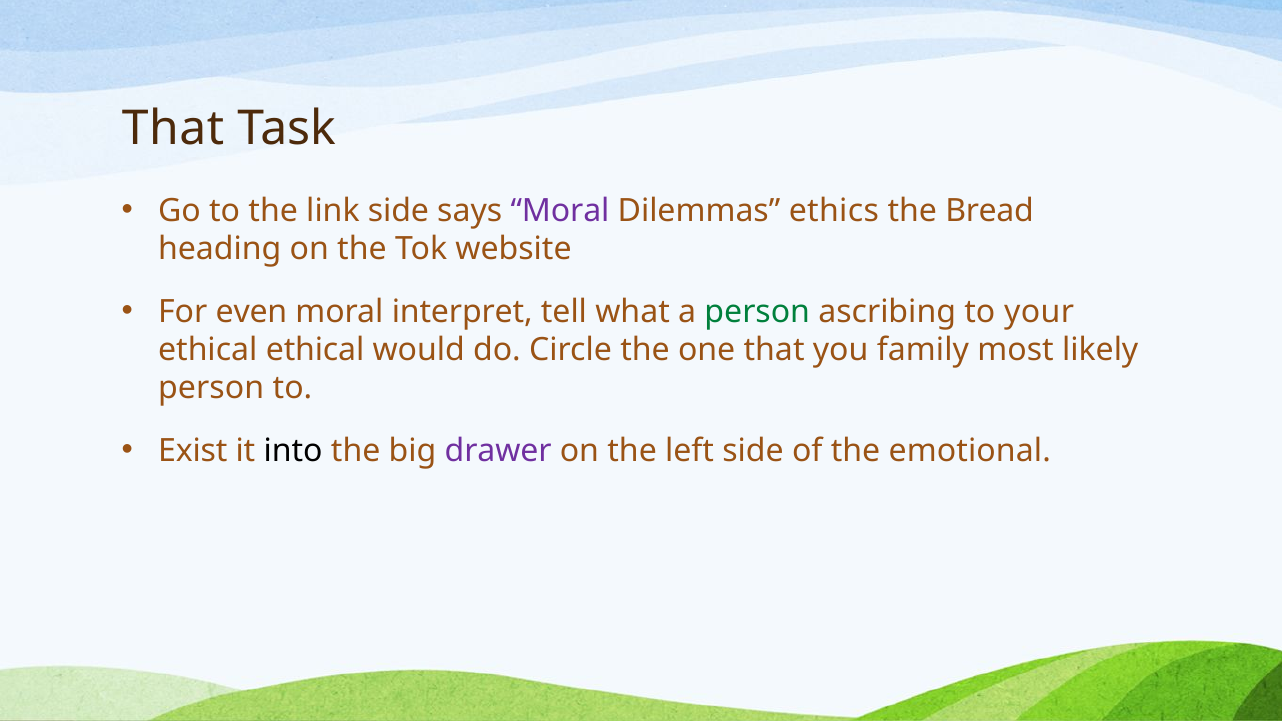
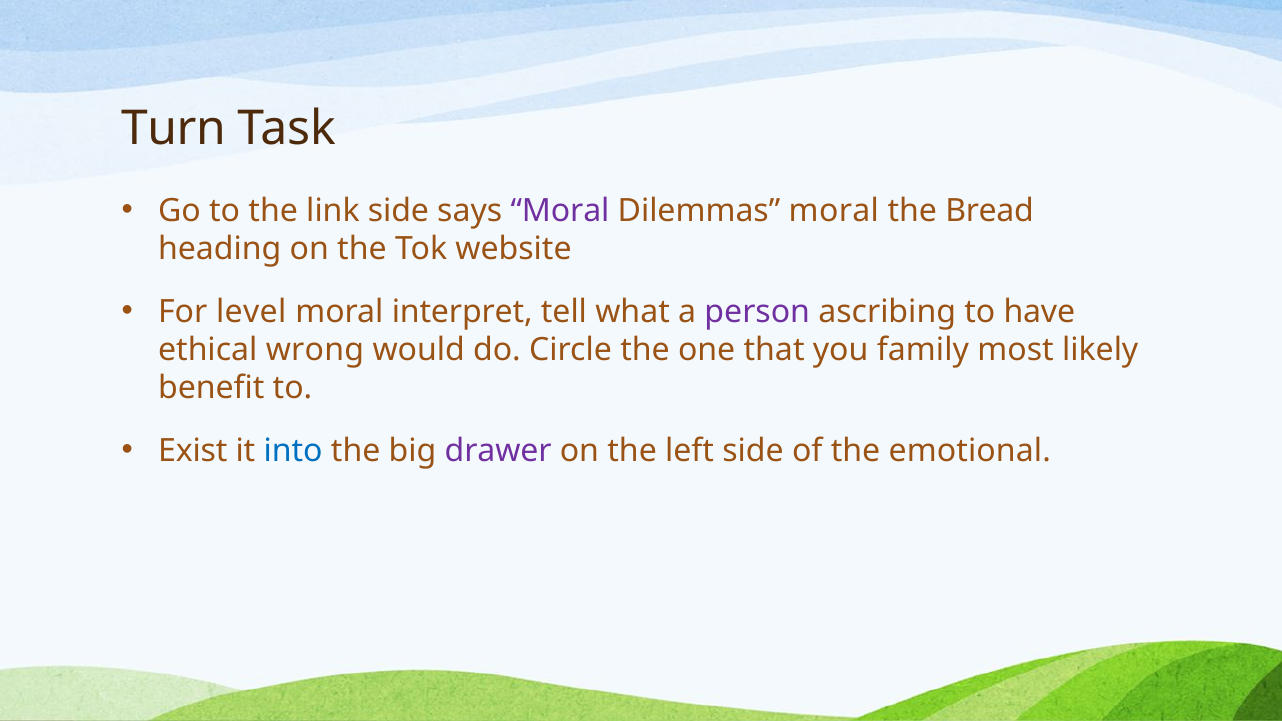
That: That -> Turn (173, 129)
Dilemmas ethics: ethics -> moral (834, 211)
even: even -> level (251, 312)
person colour: green -> purple (757, 312)
your: your -> have (1039, 312)
ethical ethical: ethical -> wrong (315, 350)
person: person -> benefit (211, 388)
into colour: black -> blue (293, 451)
